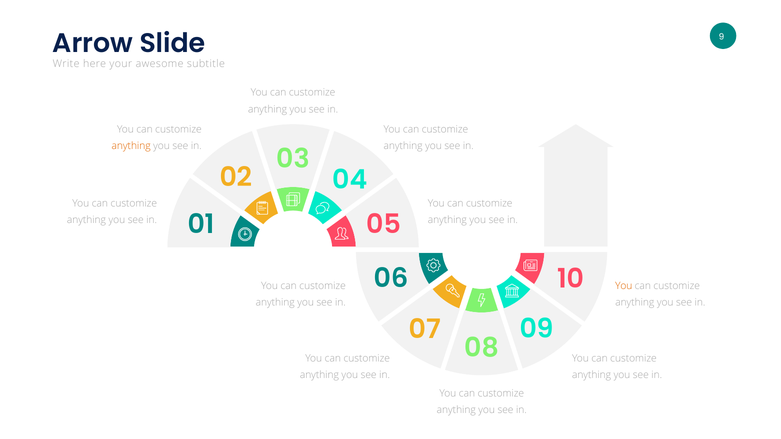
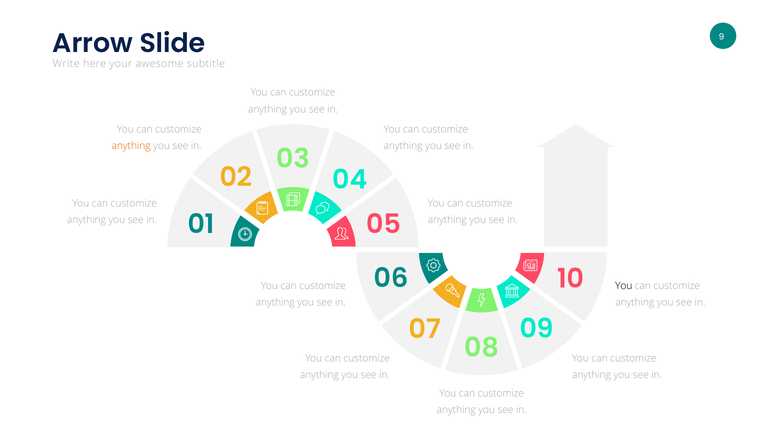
You colour: orange -> black (624, 286)
